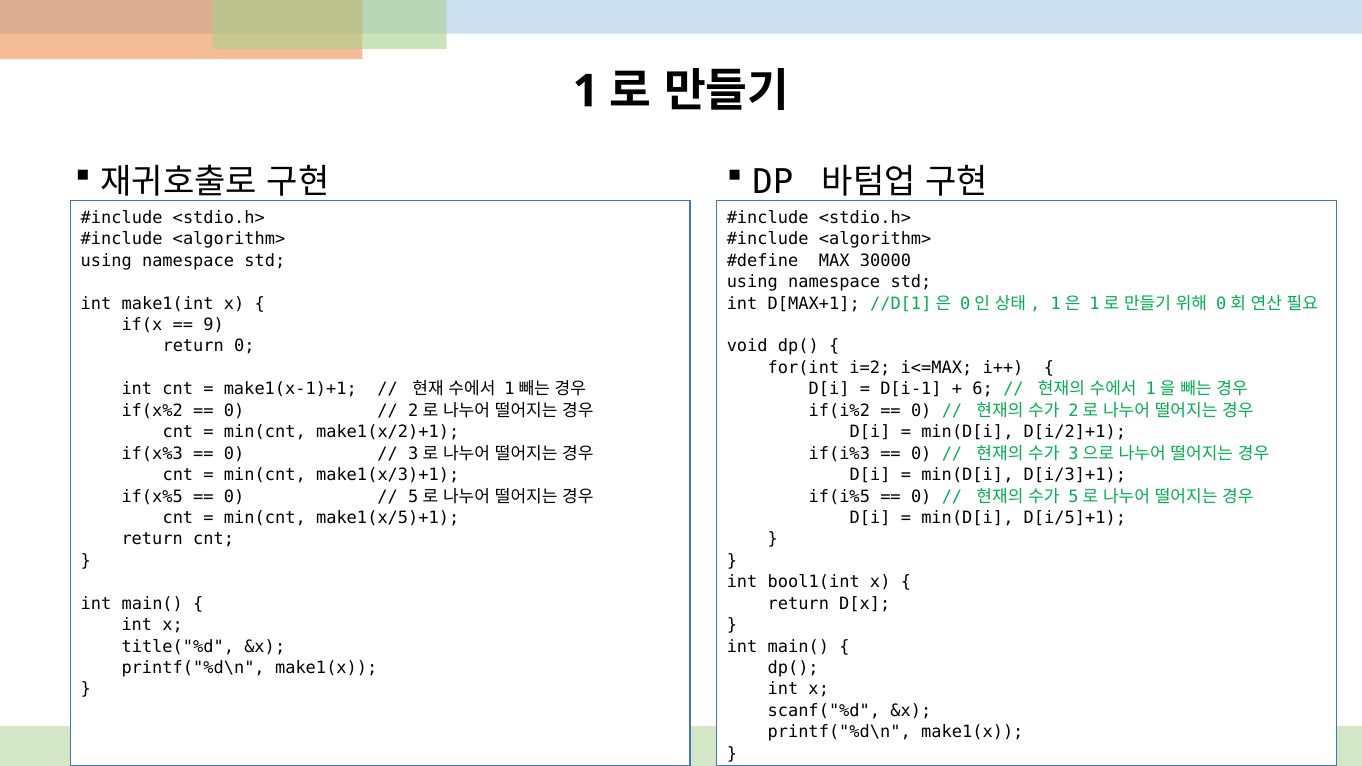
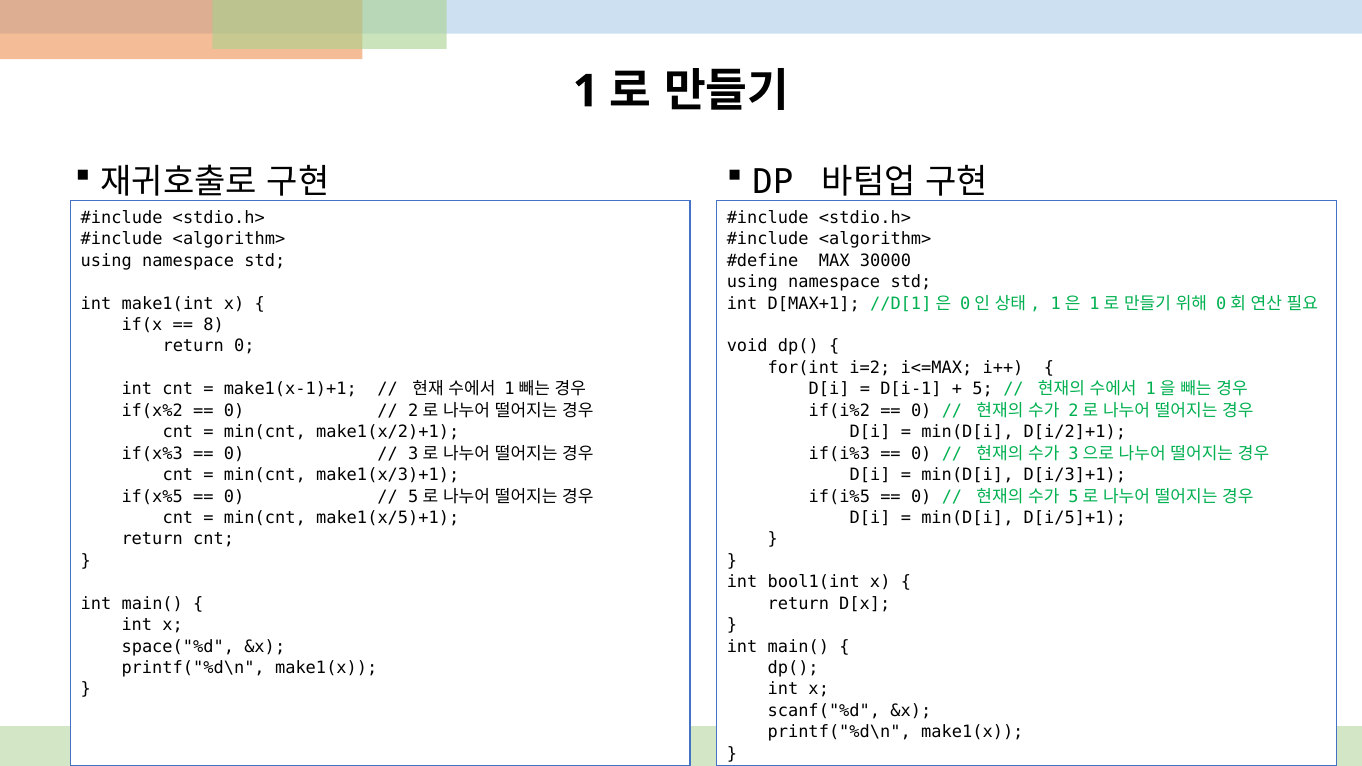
9: 9 -> 8 (214, 325)
6: 6 -> 5 (983, 389)
title("%d: title("%d -> space("%d (178, 647)
